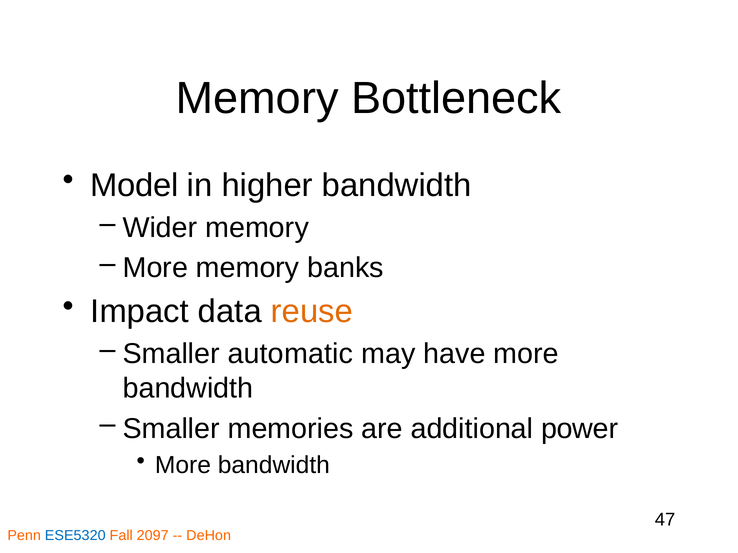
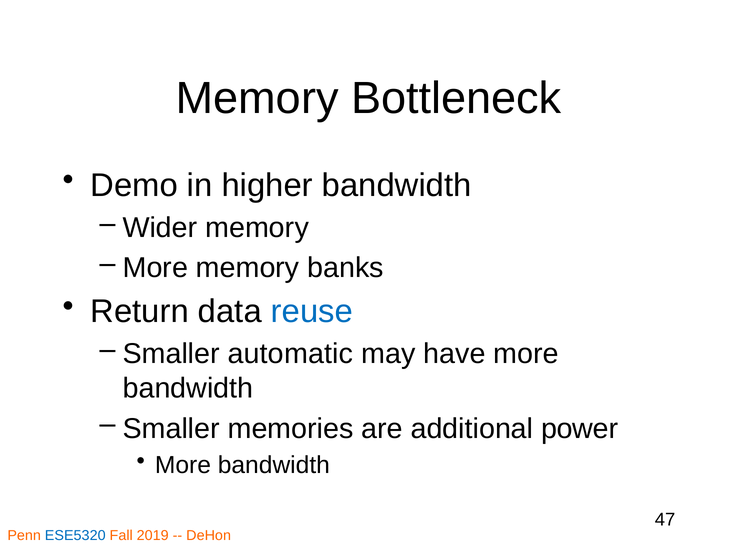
Model: Model -> Demo (134, 186)
Impact: Impact -> Return (140, 312)
reuse colour: orange -> blue (312, 312)
2097: 2097 -> 2019 (153, 536)
